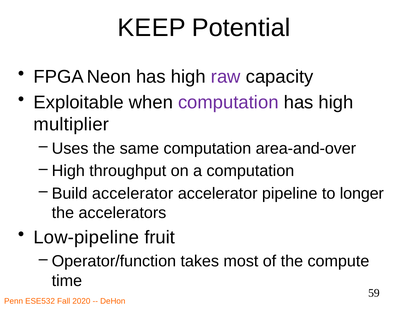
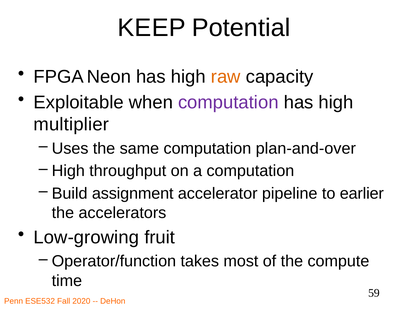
raw colour: purple -> orange (226, 77)
area-and-over: area-and-over -> plan-and-over (306, 148)
Build accelerator: accelerator -> assignment (133, 194)
longer: longer -> earlier (362, 194)
Low-pipeline: Low-pipeline -> Low-growing (86, 238)
